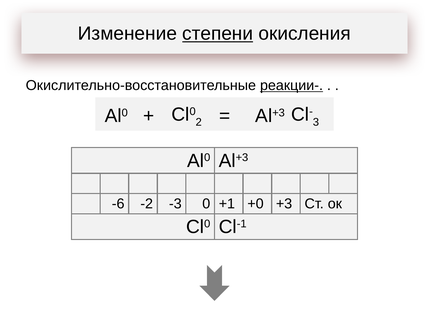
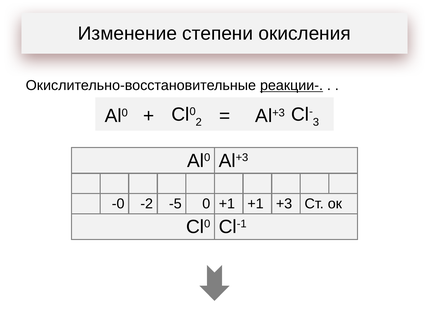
степени underline: present -> none (218, 34)
-6: -6 -> -0 (118, 204)
-3: -3 -> -5 (175, 204)
+1 +0: +0 -> +1 (255, 204)
